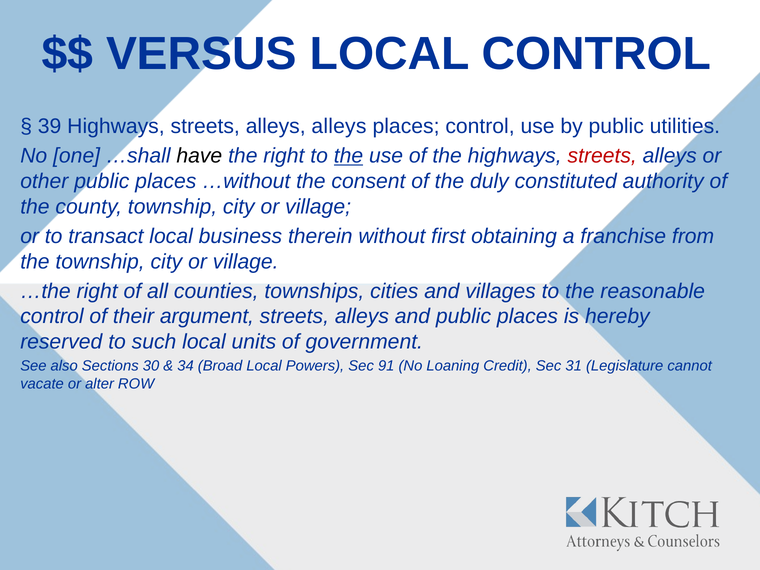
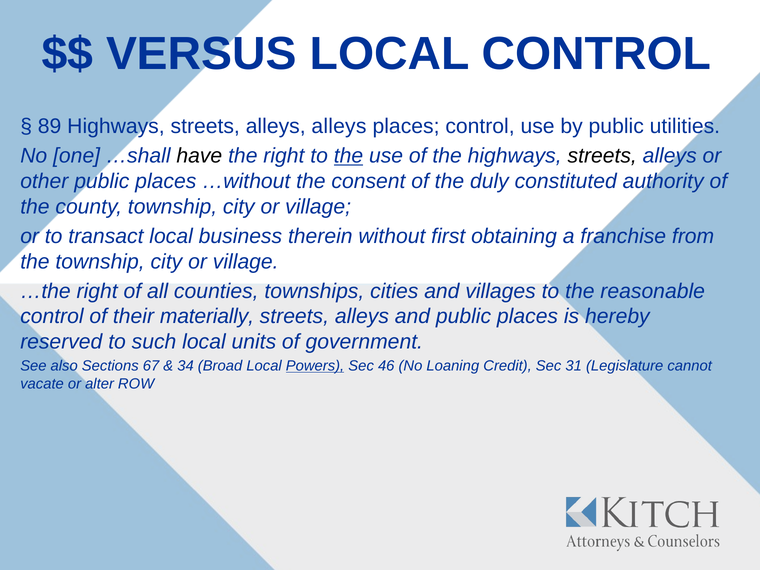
39: 39 -> 89 (50, 126)
streets colour: red -> black (602, 156)
argument: argument -> materially (207, 317)
30: 30 -> 67 (151, 366)
Powers underline: none -> present (315, 366)
91: 91 -> 46 (386, 366)
